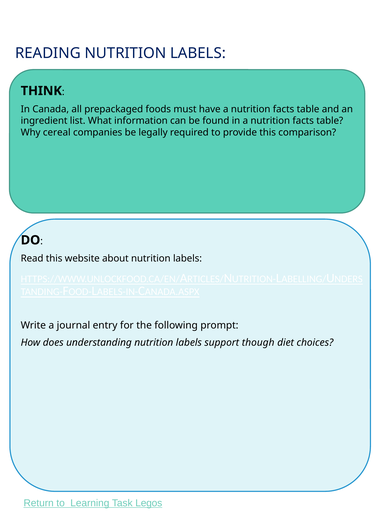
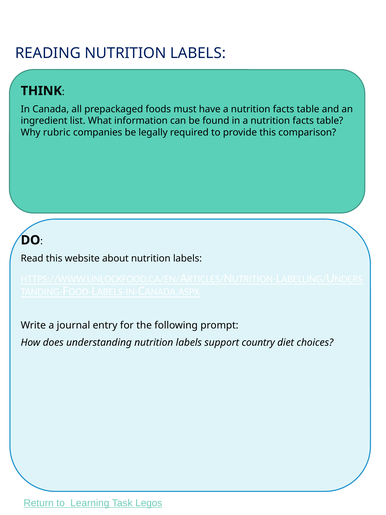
cereal: cereal -> rubric (57, 132)
though: though -> country (258, 342)
